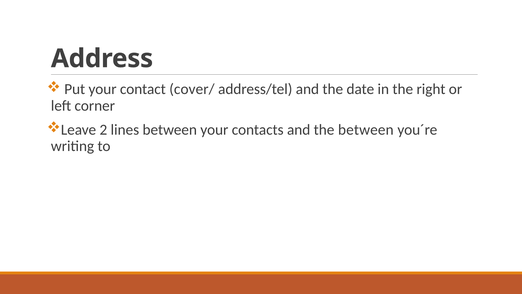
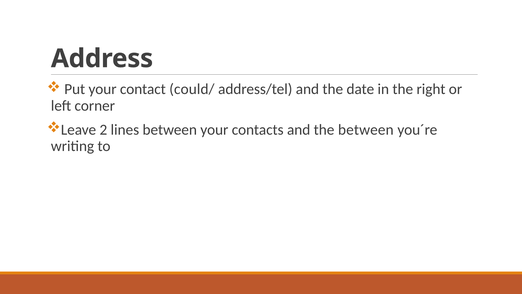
cover/: cover/ -> could/ (192, 89)
